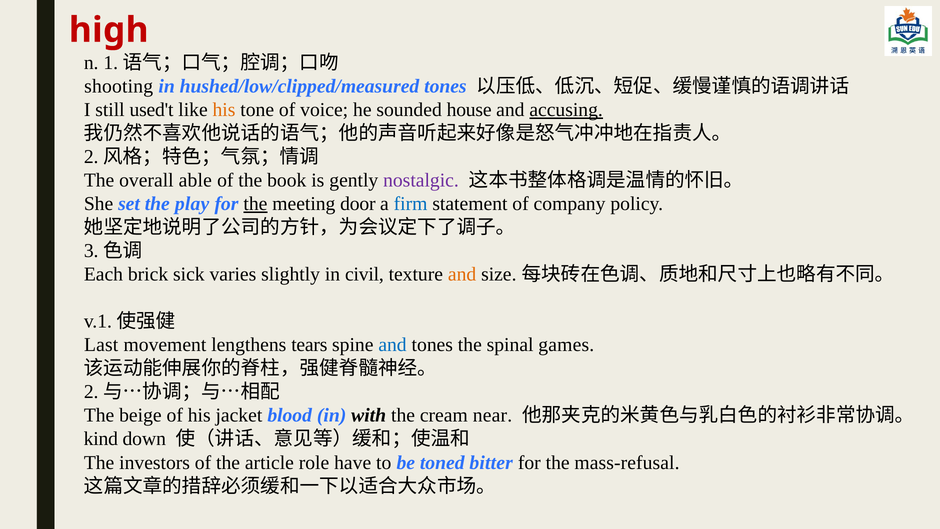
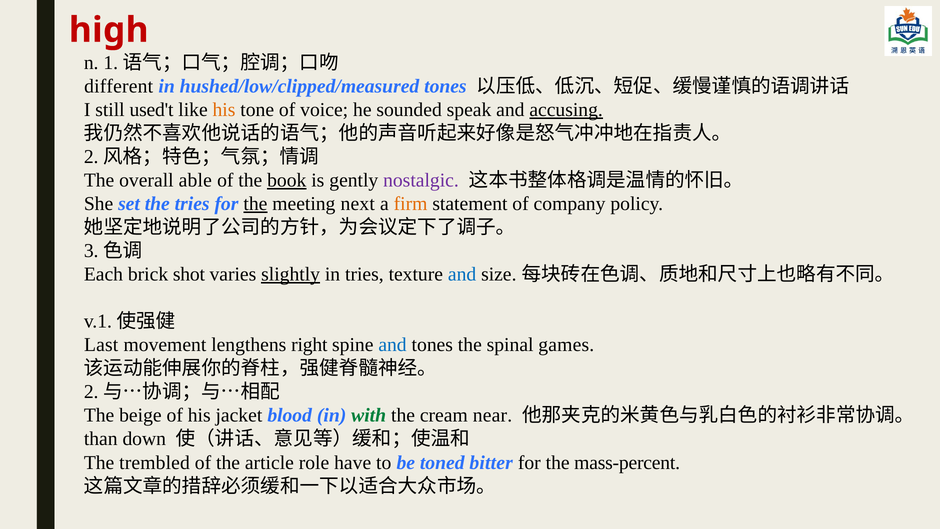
shooting: shooting -> different (119, 86)
house: house -> speak (469, 110)
book underline: none -> present (287, 180)
the play: play -> tries (192, 204)
door: door -> next (358, 204)
firm colour: blue -> orange (411, 204)
sick: sick -> shot (189, 274)
slightly underline: none -> present (291, 274)
in civil: civil -> tries (364, 274)
and colour: orange -> blue (462, 274)
tears: tears -> right (309, 345)
with colour: black -> green (369, 415)
kind: kind -> than (101, 439)
investors: investors -> trembled (155, 462)
mass-refusal: mass-refusal -> mass-percent (627, 462)
